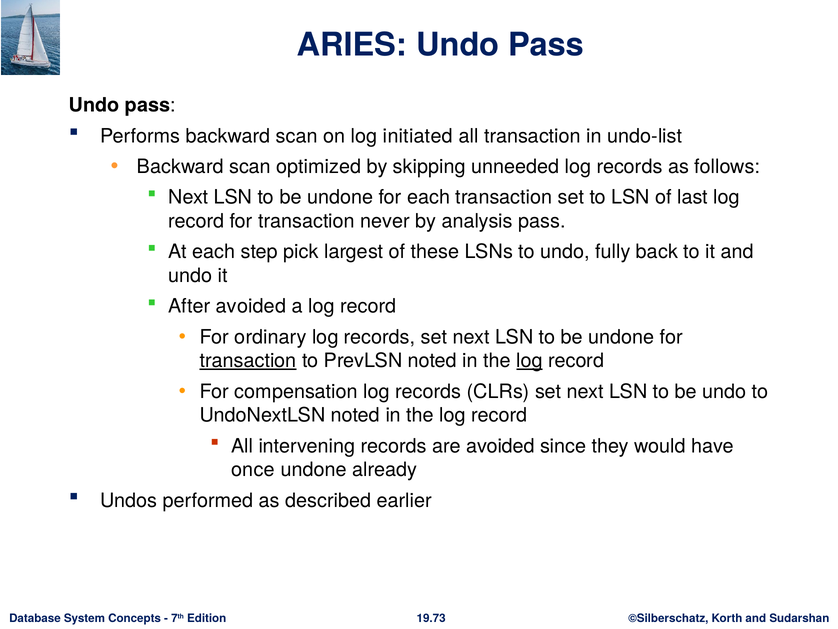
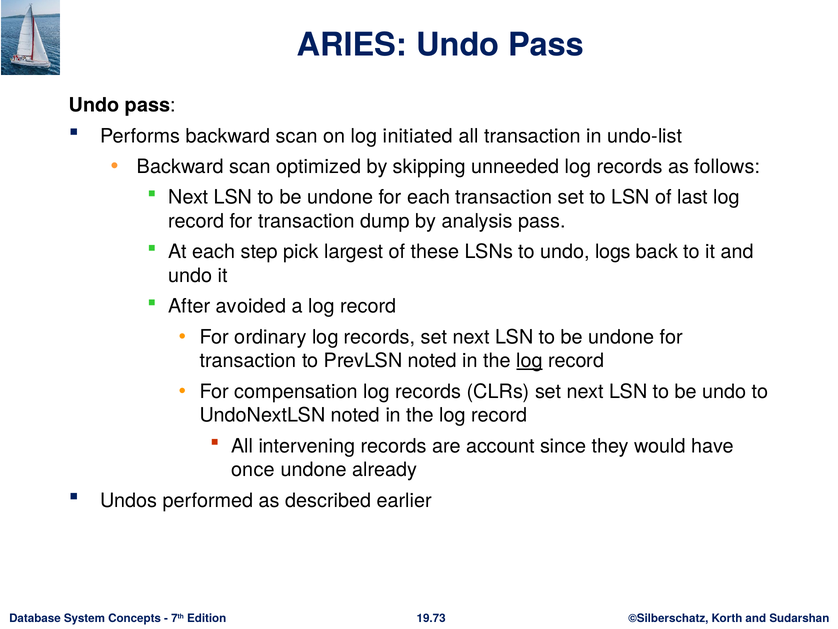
never: never -> dump (385, 221)
fully: fully -> logs (613, 252)
transaction underline: present -> none (248, 361)
are avoided: avoided -> account (500, 446)
